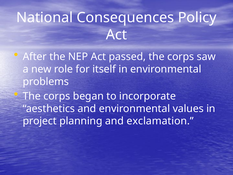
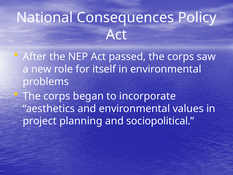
exclamation: exclamation -> sociopolitical (160, 121)
